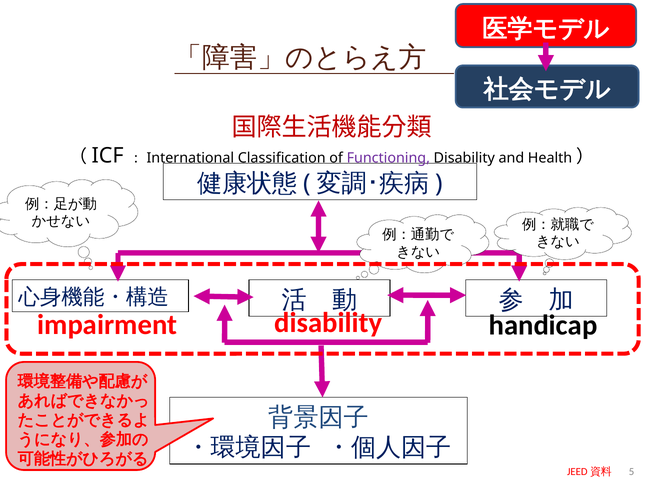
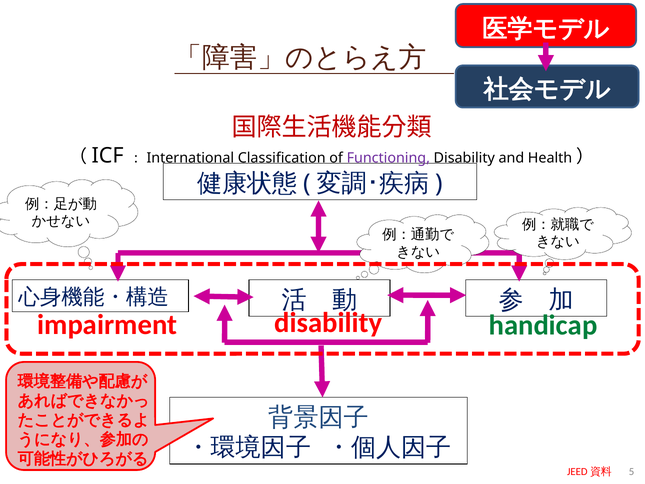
handicap colour: black -> green (543, 325)
